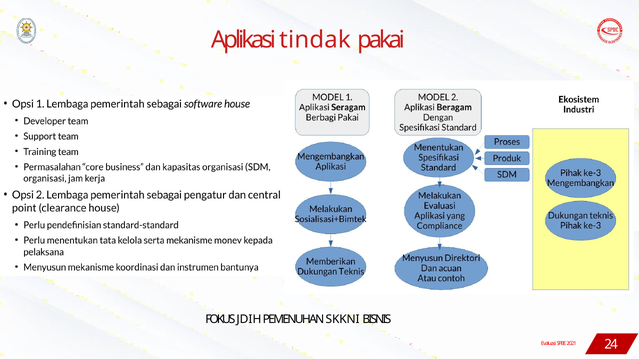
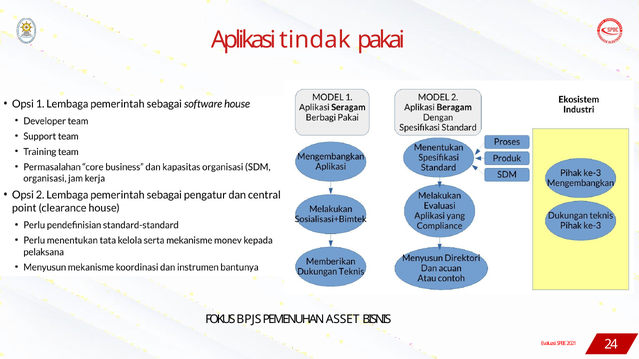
JDIH: JDIH -> BPJS (249, 320)
SKKNI: SKKNI -> ASSET (343, 320)
